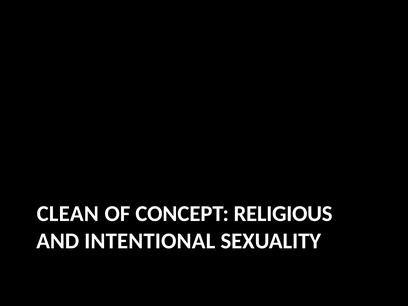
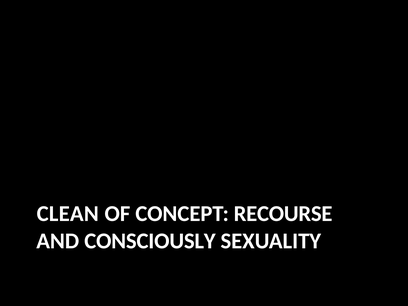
RELIGIOUS: RELIGIOUS -> RECOURSE (283, 214)
INTENTIONAL: INTENTIONAL -> CONSCIOUSLY (150, 241)
